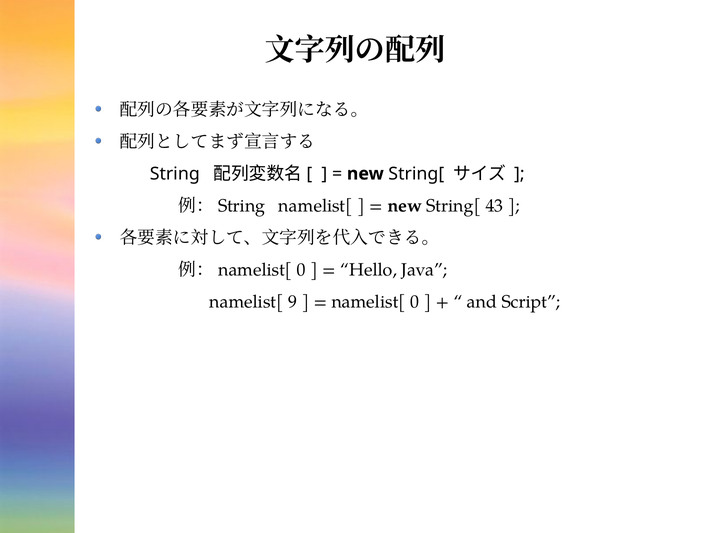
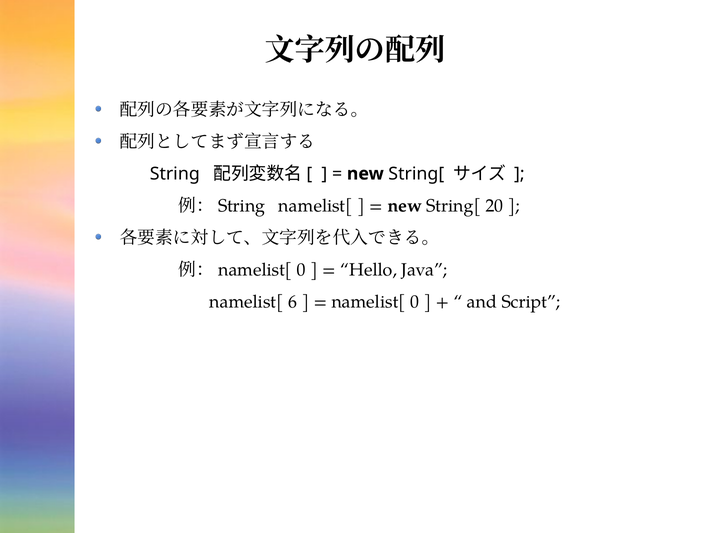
43: 43 -> 20 (494, 206)
9: 9 -> 6 (293, 301)
